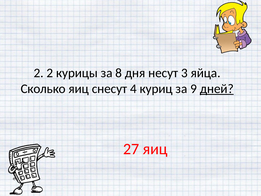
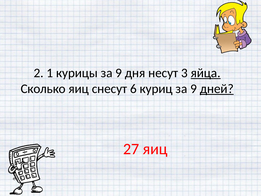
2 2: 2 -> 1 (50, 73)
курицы за 8: 8 -> 9 (119, 73)
яйца underline: none -> present (206, 73)
4: 4 -> 6 (133, 89)
